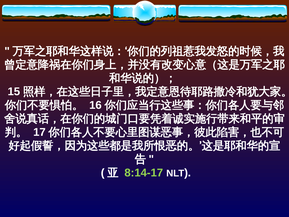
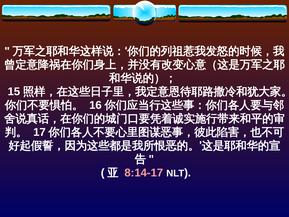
8:14-17 colour: light green -> pink (144, 172)
